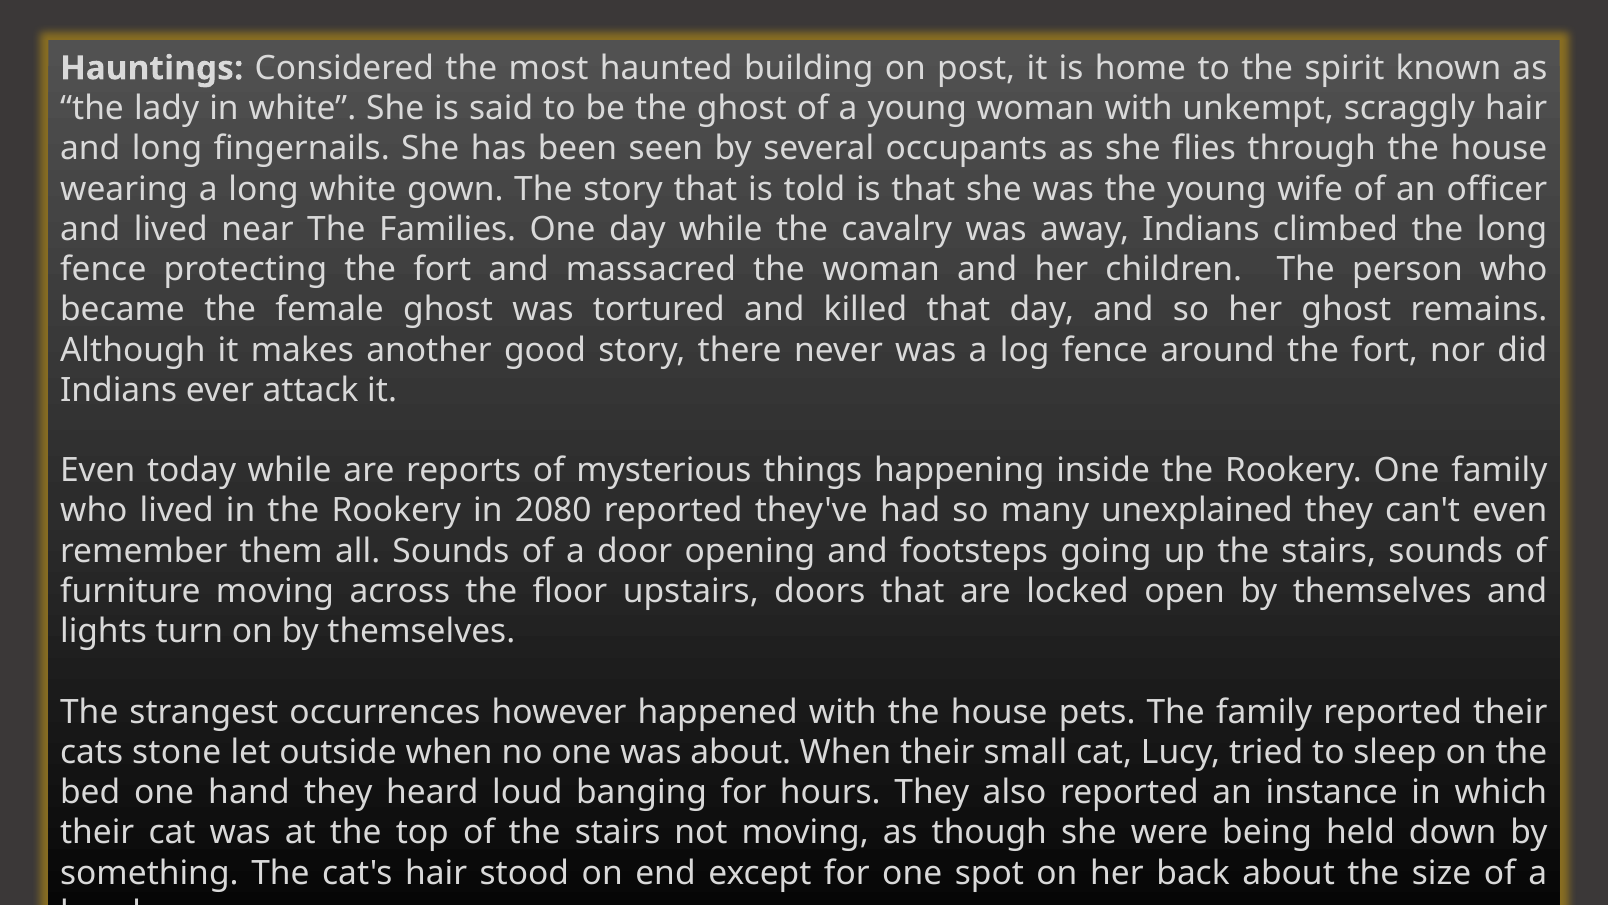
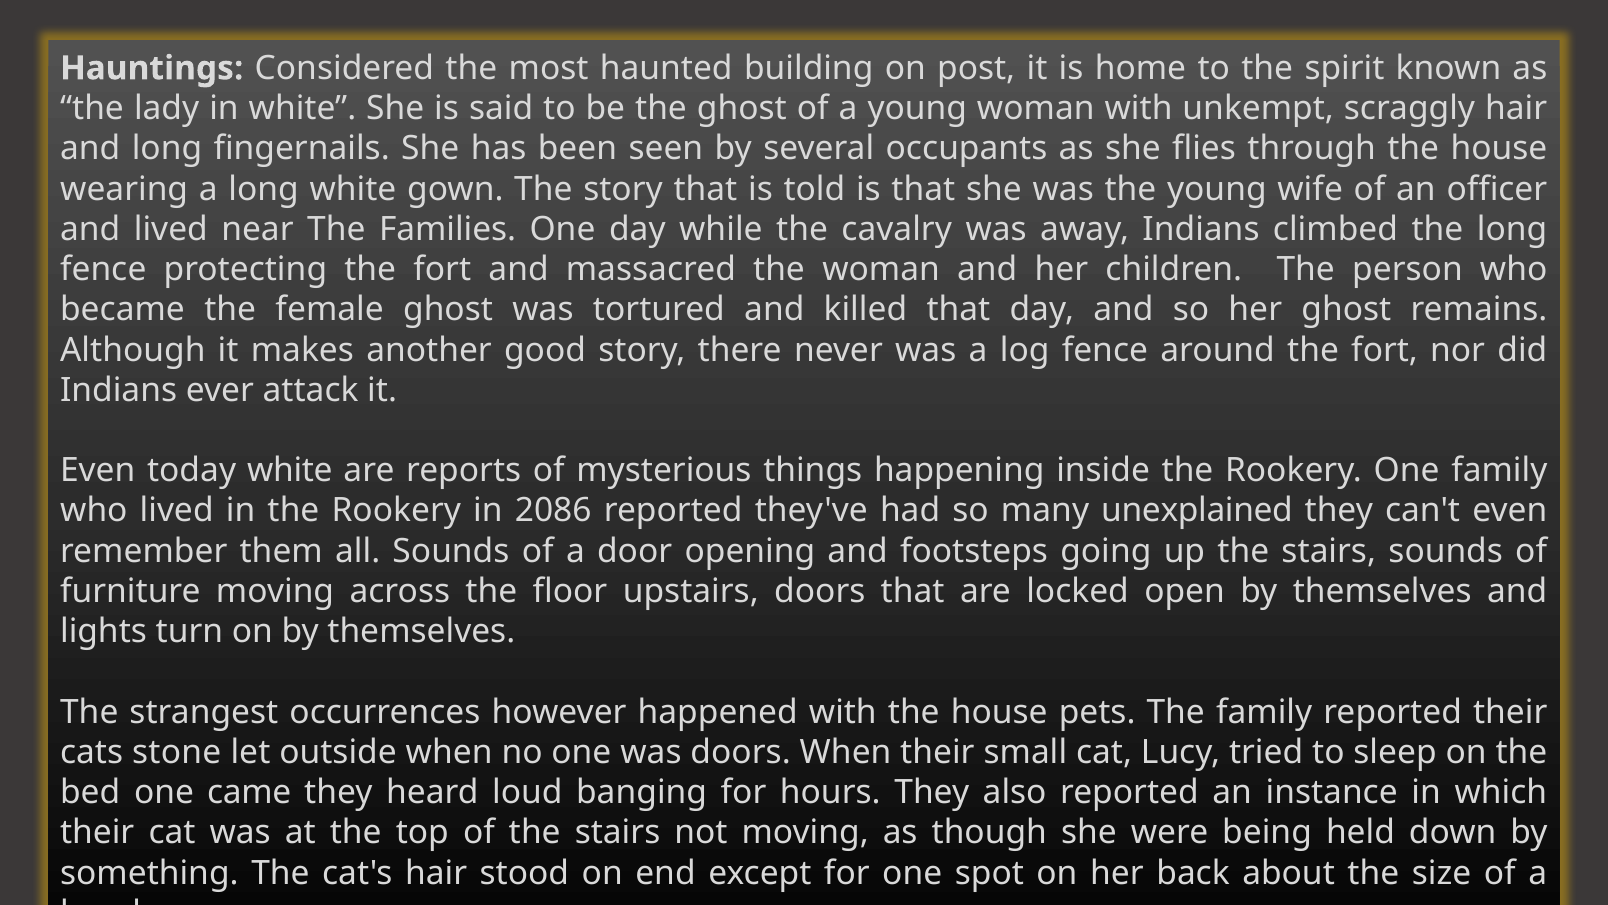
today while: while -> white (290, 470)
2080: 2080 -> 2086 (553, 511)
was about: about -> doors (741, 752)
one hand: hand -> came (249, 792)
